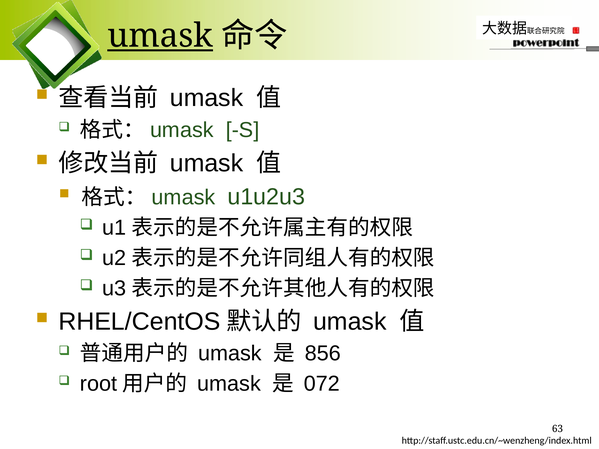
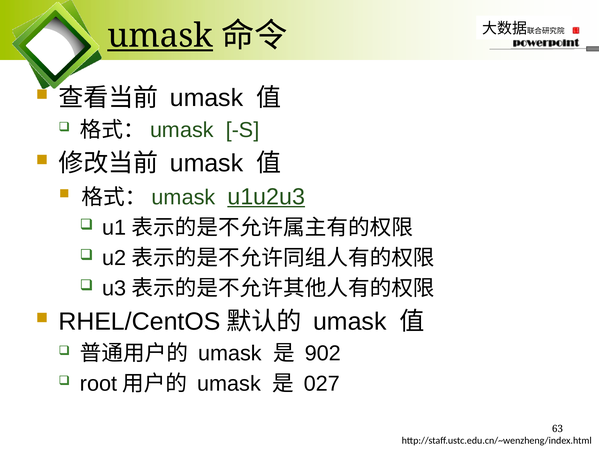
u1u2u3 underline: none -> present (266, 197)
856: 856 -> 902 (323, 354)
072: 072 -> 027 (322, 384)
